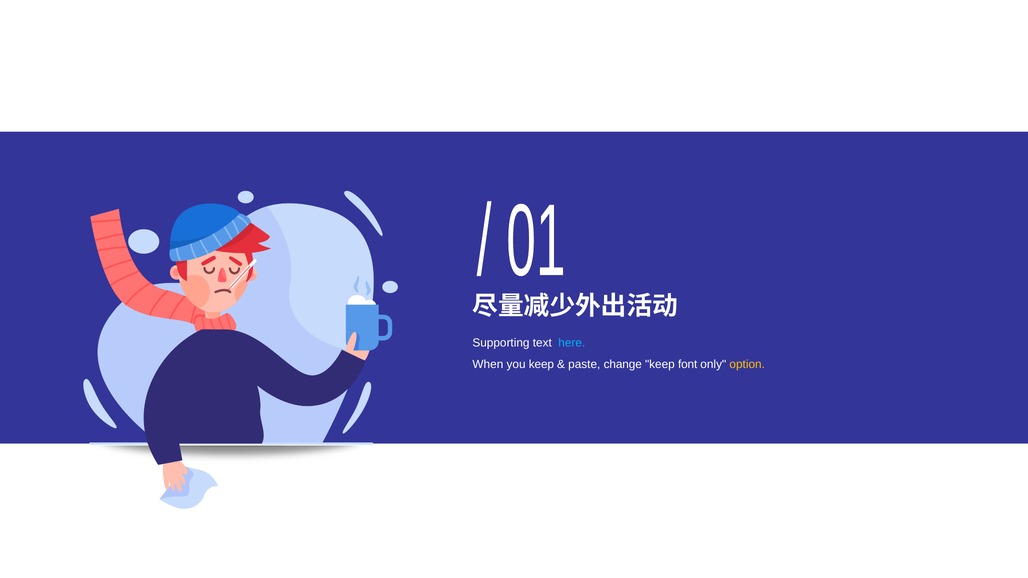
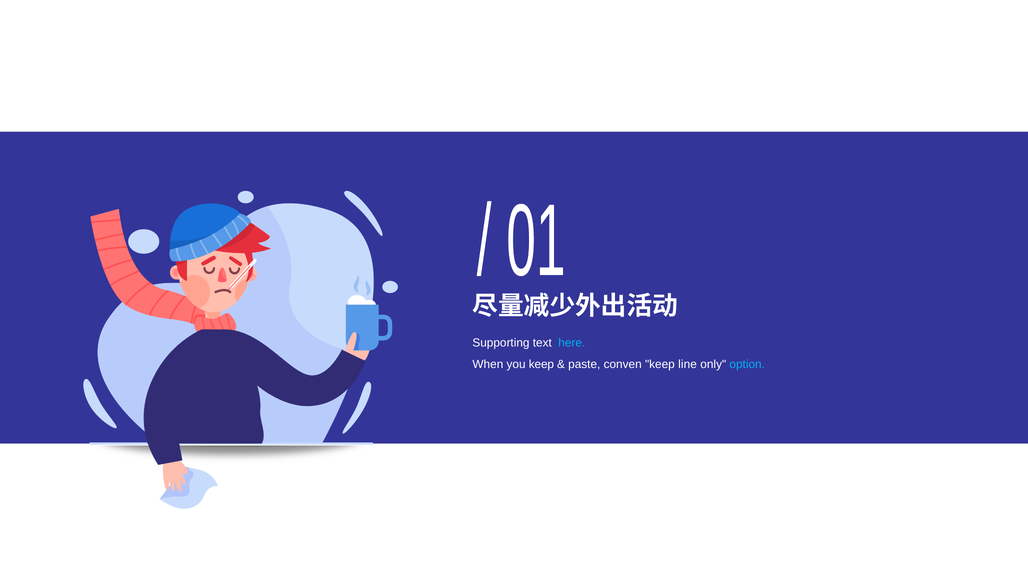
change: change -> conven (623, 364)
font: font -> line (688, 364)
option colour: yellow -> light blue (747, 364)
